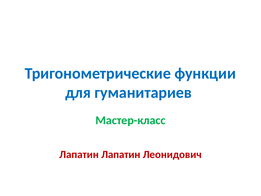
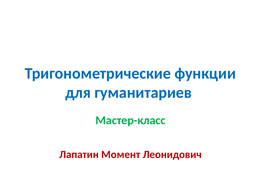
Лапатин Лапатин: Лапатин -> Момент (121, 154)
